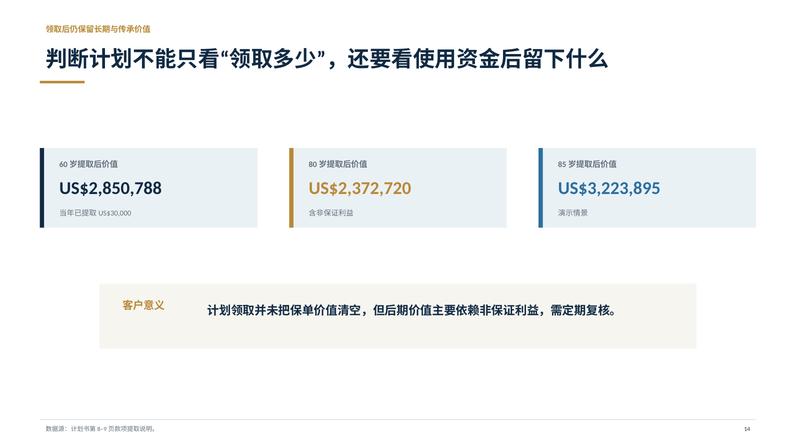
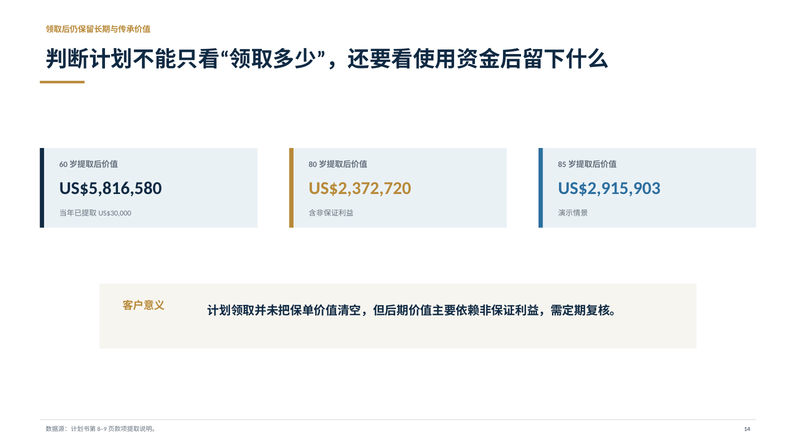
US$2,850,788: US$2,850,788 -> US$5,816,580 (111, 188)
US$3,223,895: US$3,223,895 -> US$2,915,903 (609, 188)
